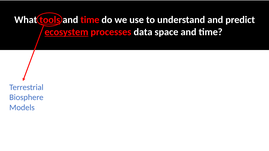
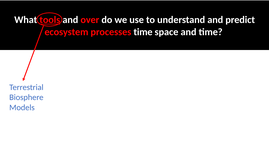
time: time -> over (90, 20)
ecosystem underline: present -> none (66, 32)
processes data: data -> time (143, 32)
